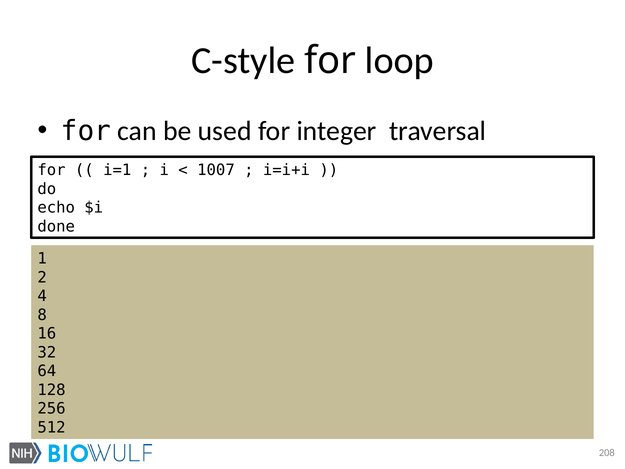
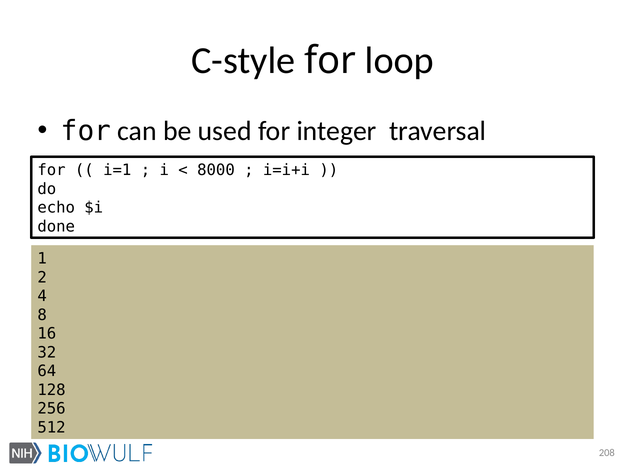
1007: 1007 -> 8000 (216, 170)
